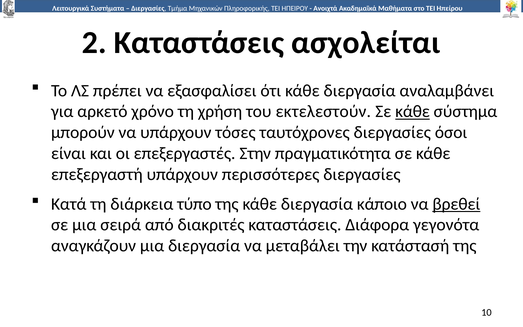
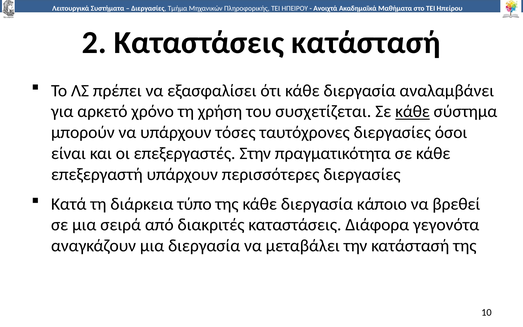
Καταστάσεις ασχολείται: ασχολείται -> κατάστασή (366, 43)
εκτελεστούν: εκτελεστούν -> συσχετίζεται (323, 111)
βρεθεί underline: present -> none (456, 204)
